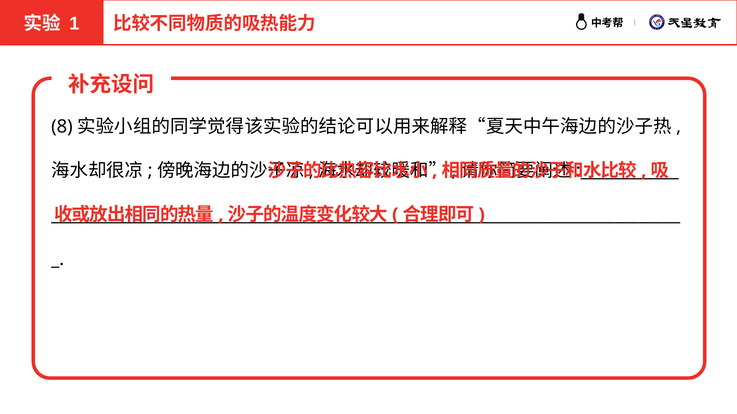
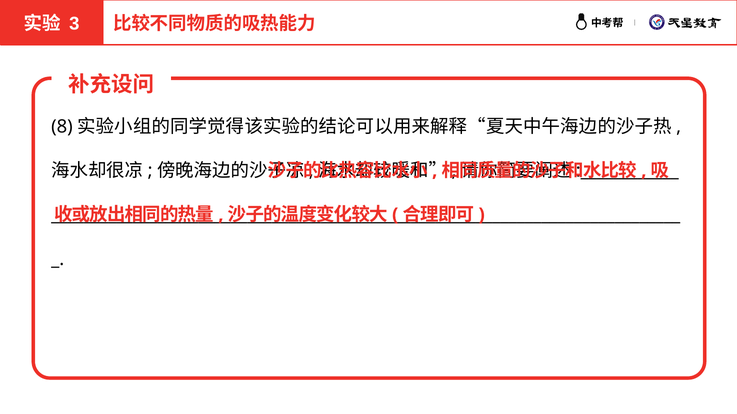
1: 1 -> 3 (74, 24)
